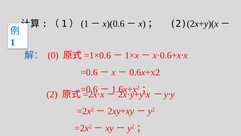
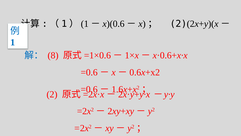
0: 0 -> 8 (53, 55)
